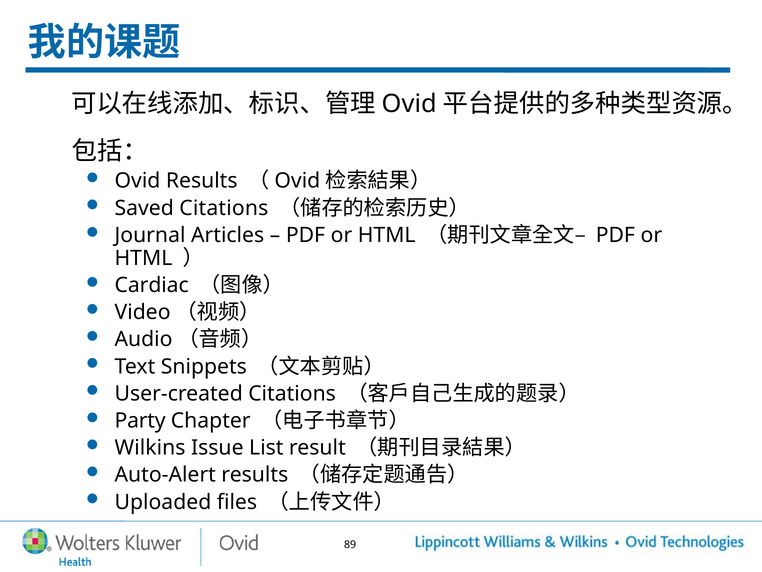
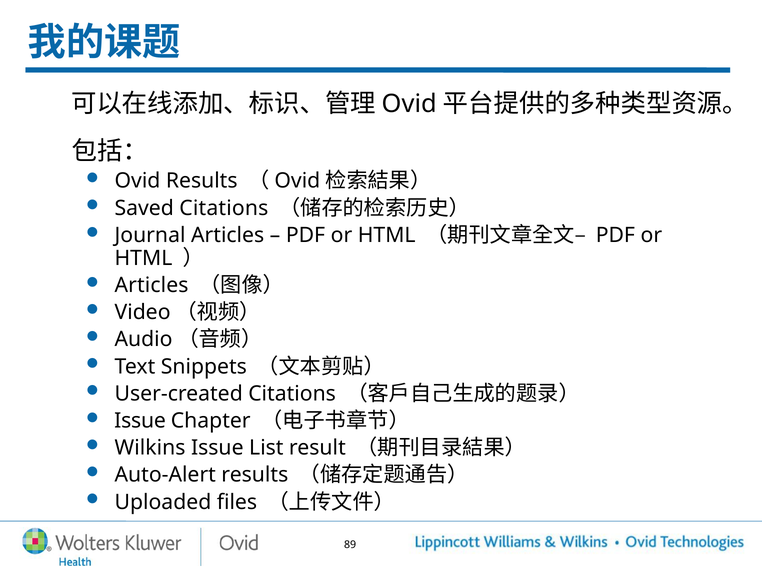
Cardiac: Cardiac -> Articles (152, 285)
Party: Party -> Issue (140, 420)
